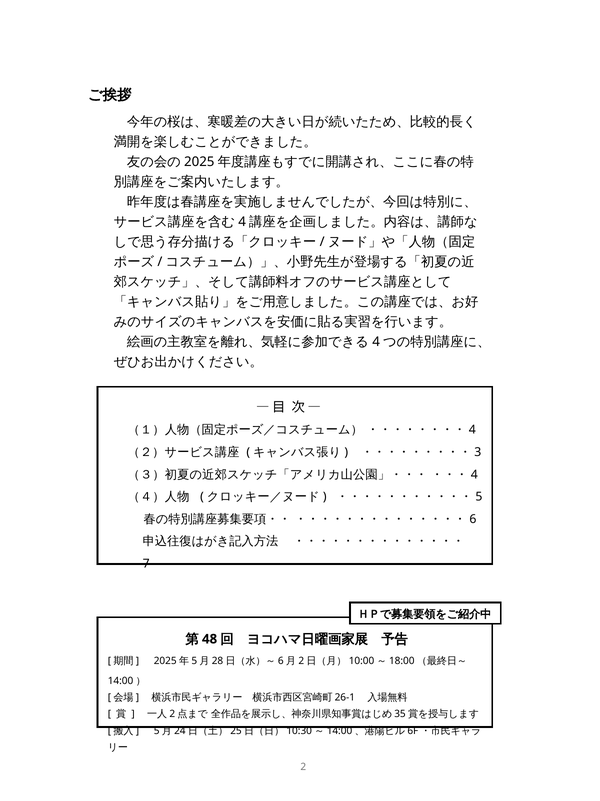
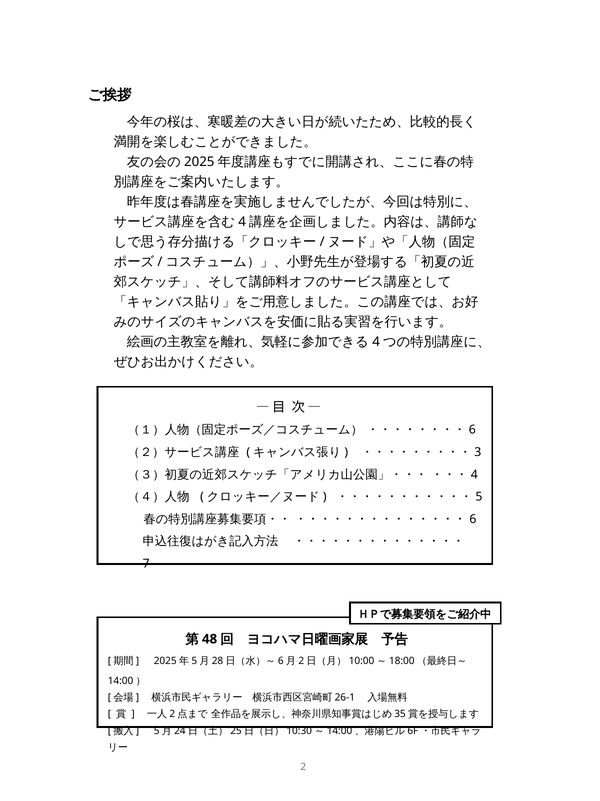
4: 4 -> 6 (472, 429)
